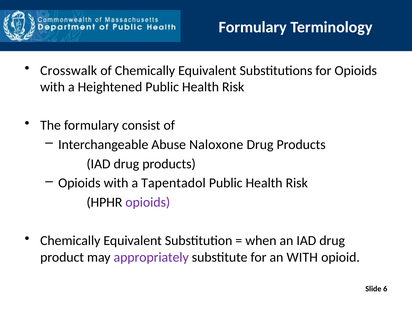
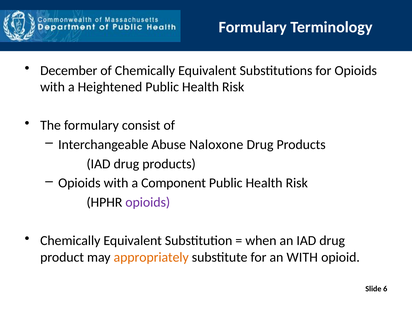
Crosswalk: Crosswalk -> December (69, 70)
Tapentadol: Tapentadol -> Component (174, 183)
appropriately colour: purple -> orange (151, 257)
